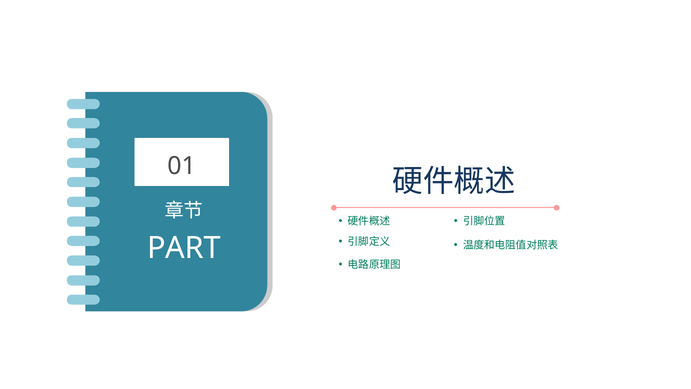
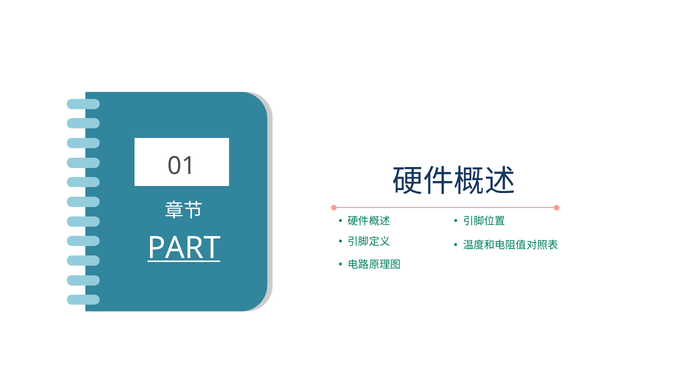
PART underline: none -> present (184, 248)
